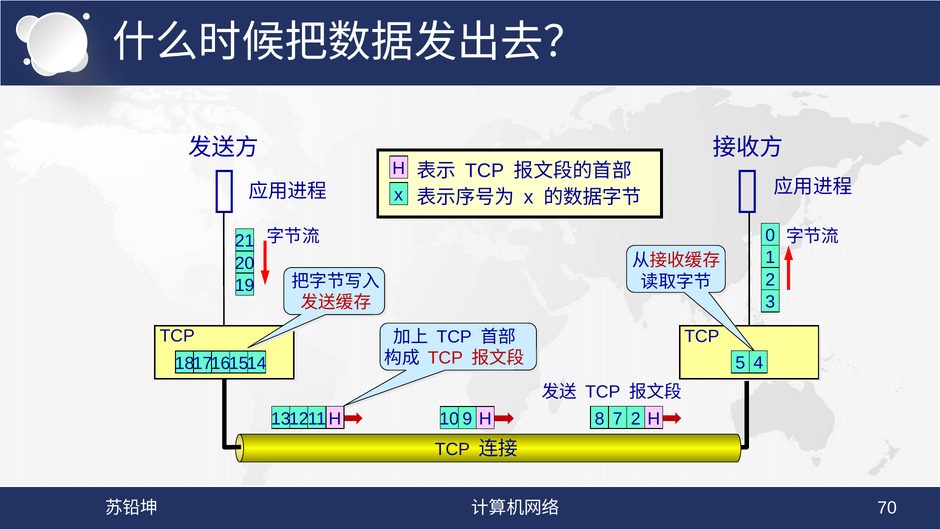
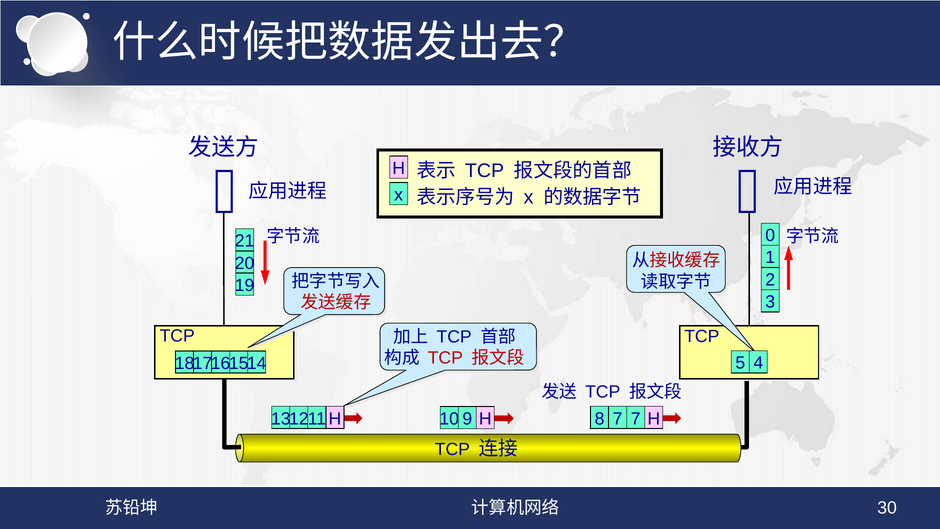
7 2: 2 -> 7 (636, 418)
70: 70 -> 30 (887, 508)
